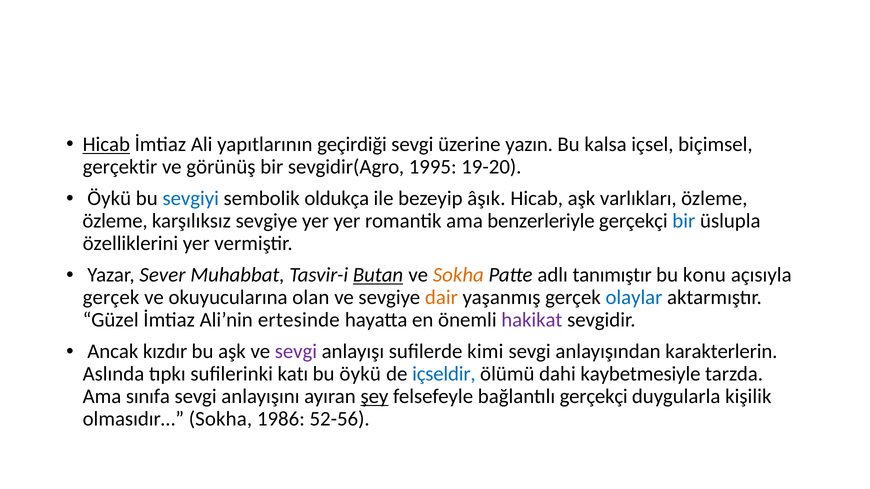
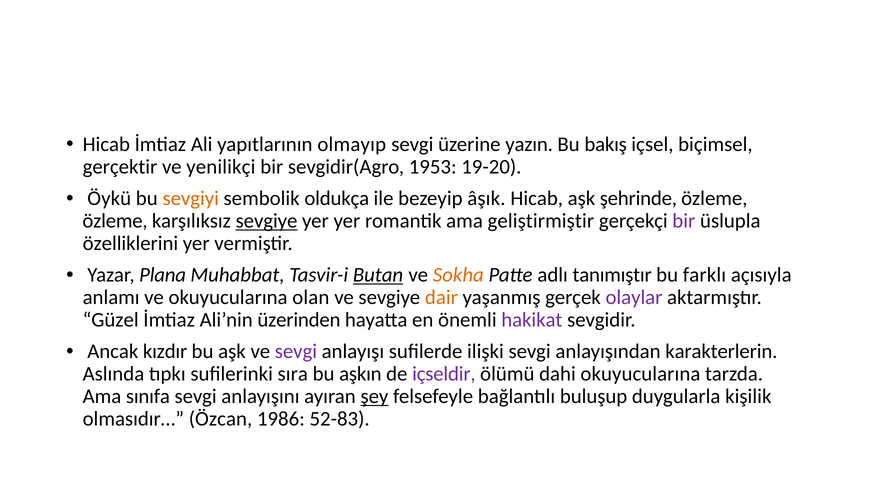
Hicab underline: present -> none (106, 145)
geçirdiği: geçirdiği -> olmayıp (352, 145)
kalsa: kalsa -> bakış (606, 145)
görünüş: görünüş -> yenilikçi (221, 167)
1995: 1995 -> 1953 (433, 167)
sevgiyi colour: blue -> orange (191, 199)
varlıkları: varlıkları -> şehrinde (638, 199)
sevgiye underline: none -> present (267, 221)
benzerleriyle: benzerleriyle -> geliştirmiştir (541, 221)
bir colour: blue -> purple (684, 221)
Sever: Sever -> Plana (163, 275)
konu: konu -> farklı (704, 275)
gerçek: gerçek -> anlamı (111, 298)
olaylar colour: blue -> purple (634, 298)
ertesinde: ertesinde -> üzerinden (299, 320)
kimi: kimi -> ilişki (485, 352)
katı: katı -> sıra (293, 374)
bu öykü: öykü -> aşkın (360, 374)
içseldir colour: blue -> purple (444, 374)
dahi kaybetmesiyle: kaybetmesiyle -> okuyucularına (640, 374)
bağlantılı gerçekçi: gerçekçi -> buluşup (594, 397)
olmasıdır… Sokha: Sokha -> Özcan (221, 419)
52-56: 52-56 -> 52-83 (340, 419)
